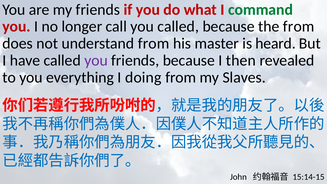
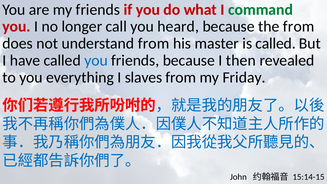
you called: called -> heard (178, 27)
is heard: heard -> called (276, 43)
you colour: purple -> blue (96, 60)
doing: doing -> slaves (143, 77)
Slaves: Slaves -> Friday (244, 77)
